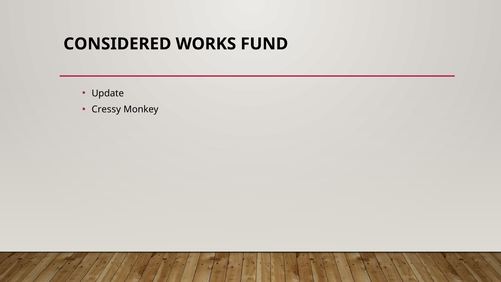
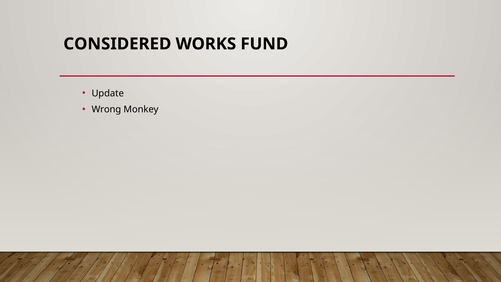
Cressy: Cressy -> Wrong (106, 109)
